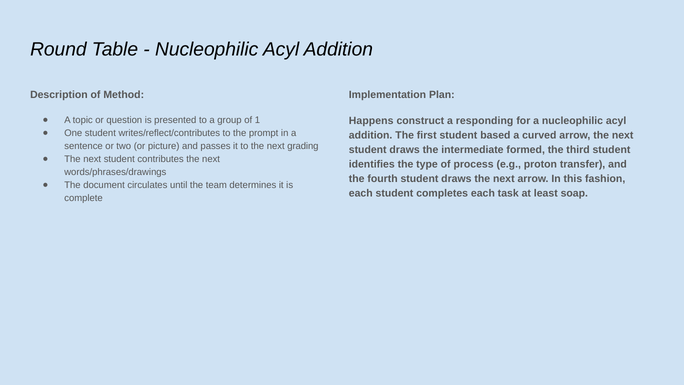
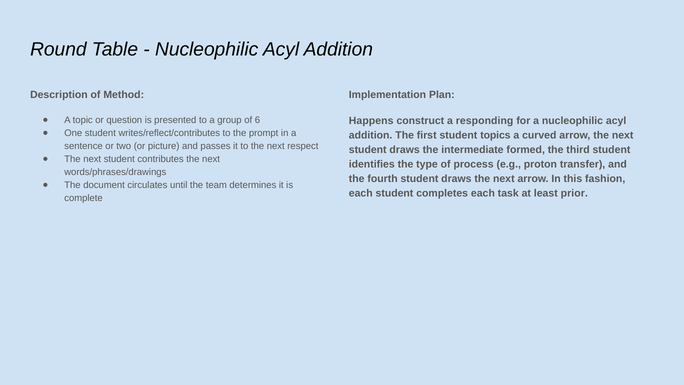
1: 1 -> 6 (257, 120)
based: based -> topics (495, 135)
grading: grading -> respect (303, 146)
soap: soap -> prior (574, 193)
